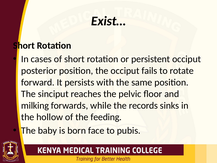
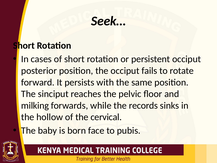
Exist…: Exist… -> Seek… (108, 21)
feeding: feeding -> cervical (106, 117)
